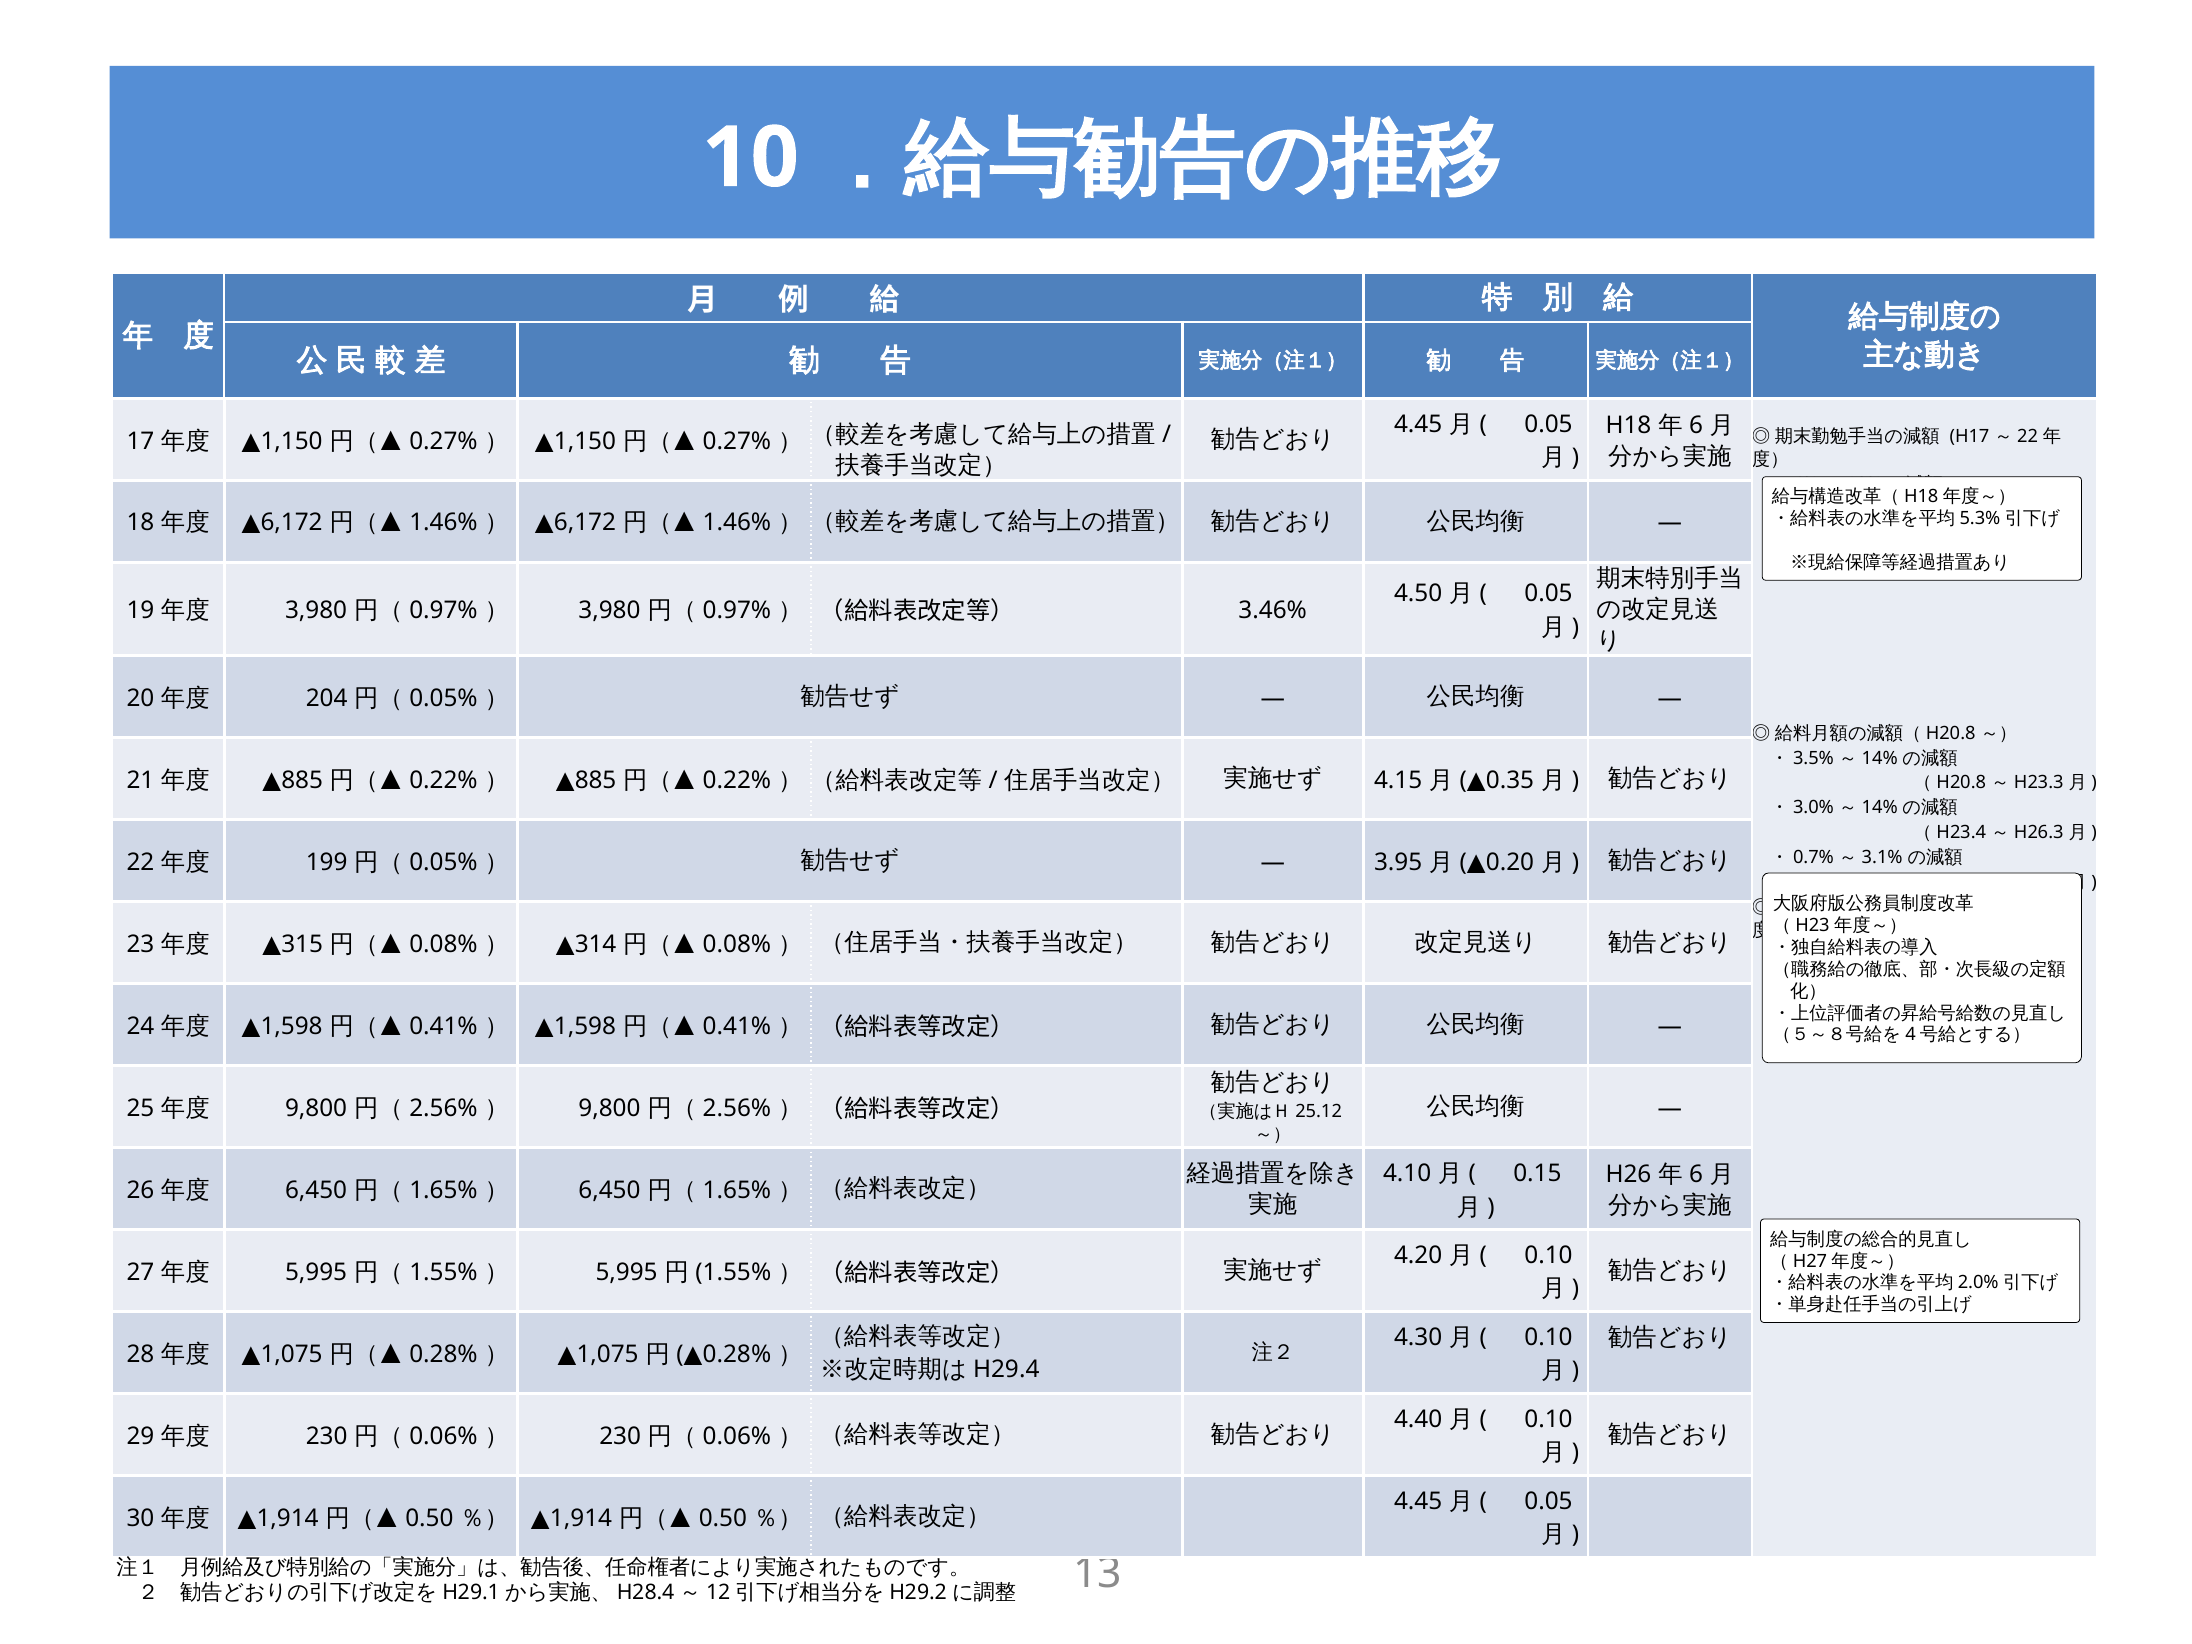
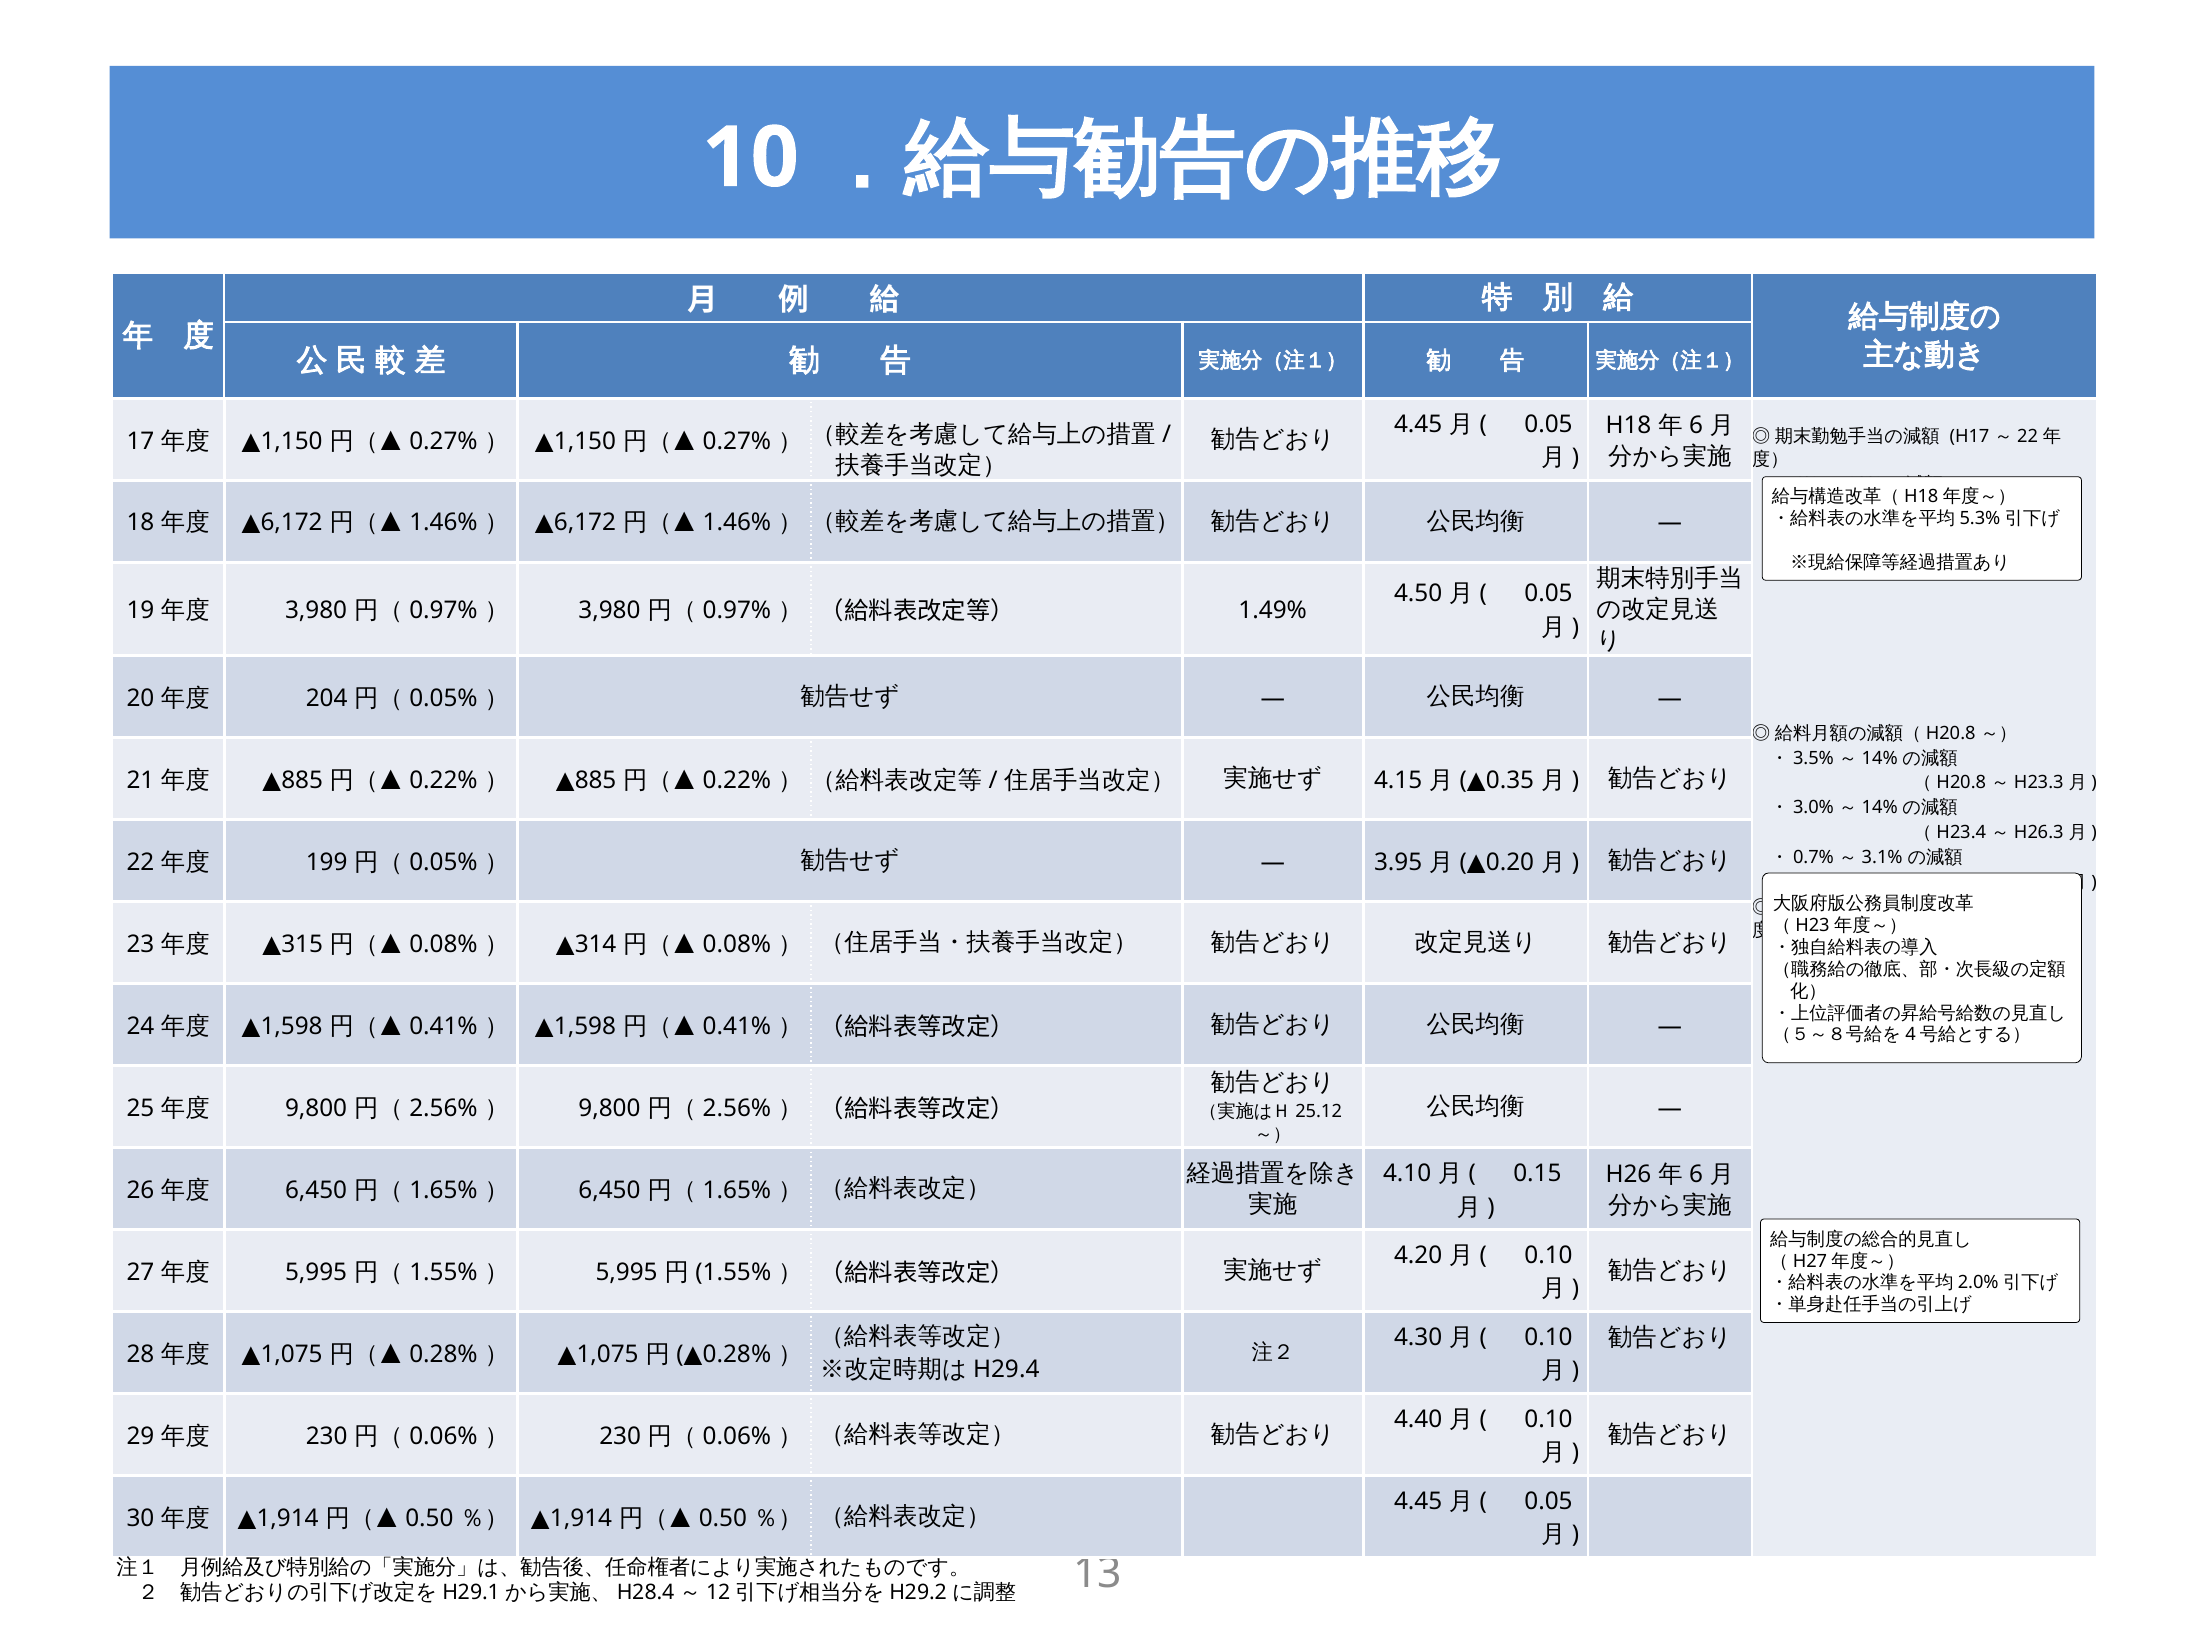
3.46%: 3.46% -> 1.49% (1273, 611)
